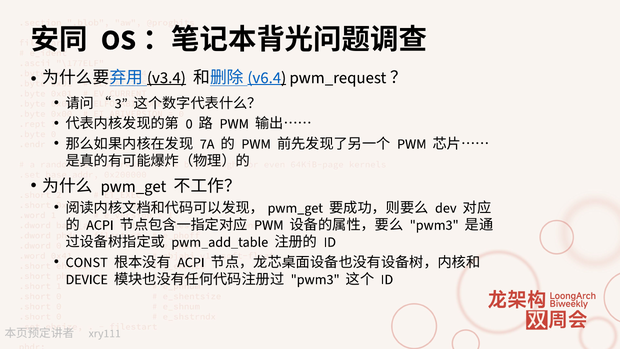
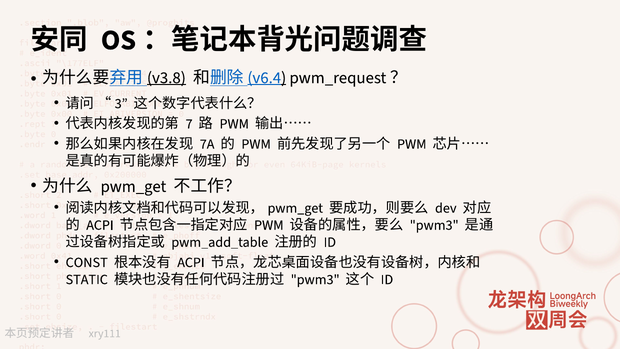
v3.4: v3.4 -> v3.8 (166, 78)
0: 0 -> 7 (189, 124)
DEVICE: DEVICE -> STATIC (87, 279)
